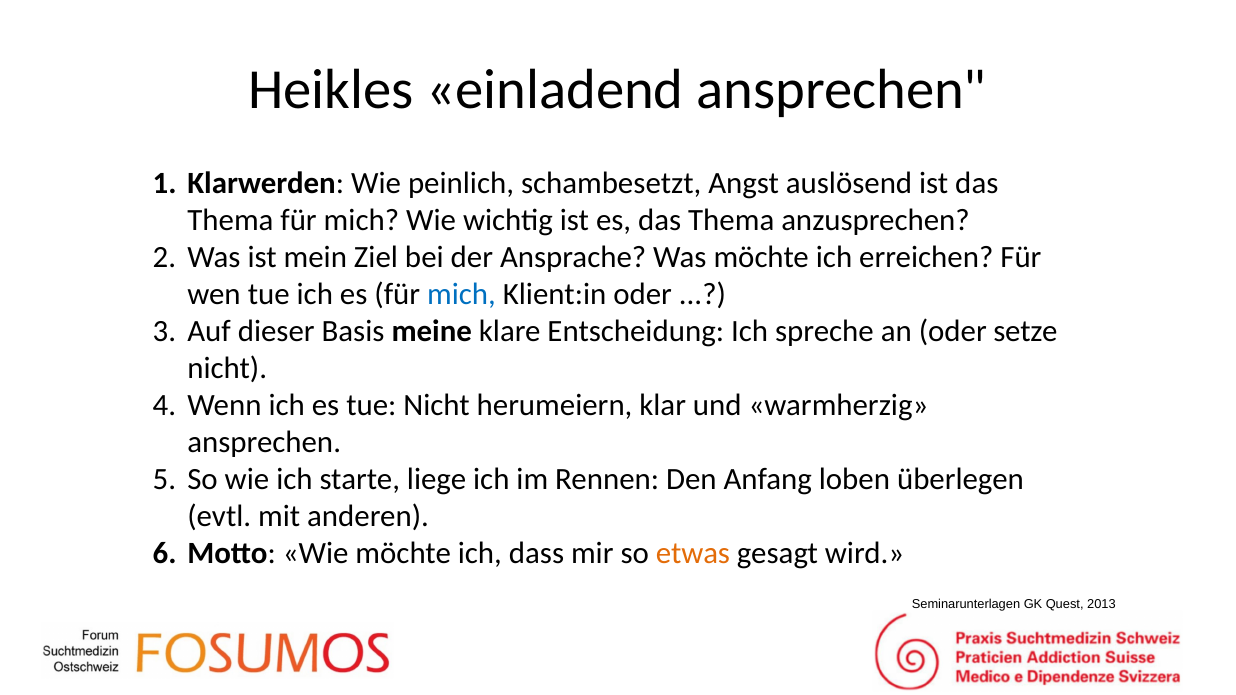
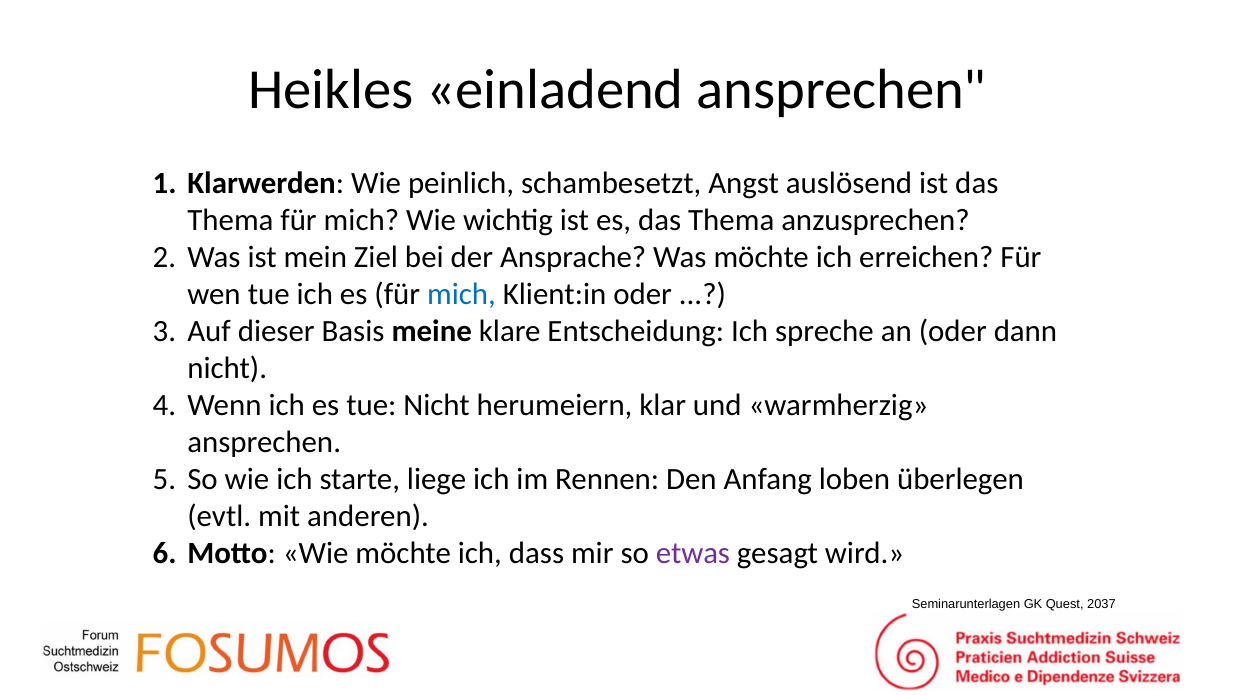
setze: setze -> dann (1025, 331)
etwas colour: orange -> purple (693, 554)
2013: 2013 -> 2037 (1101, 605)
